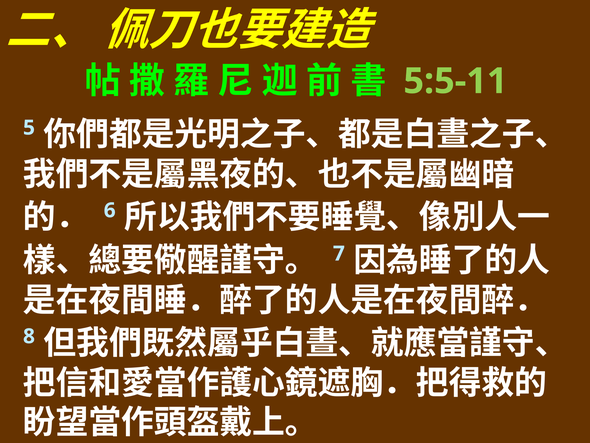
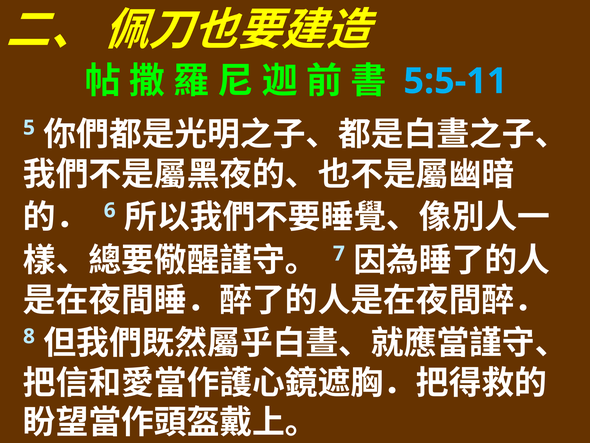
5:5-11 colour: light green -> light blue (455, 81)
